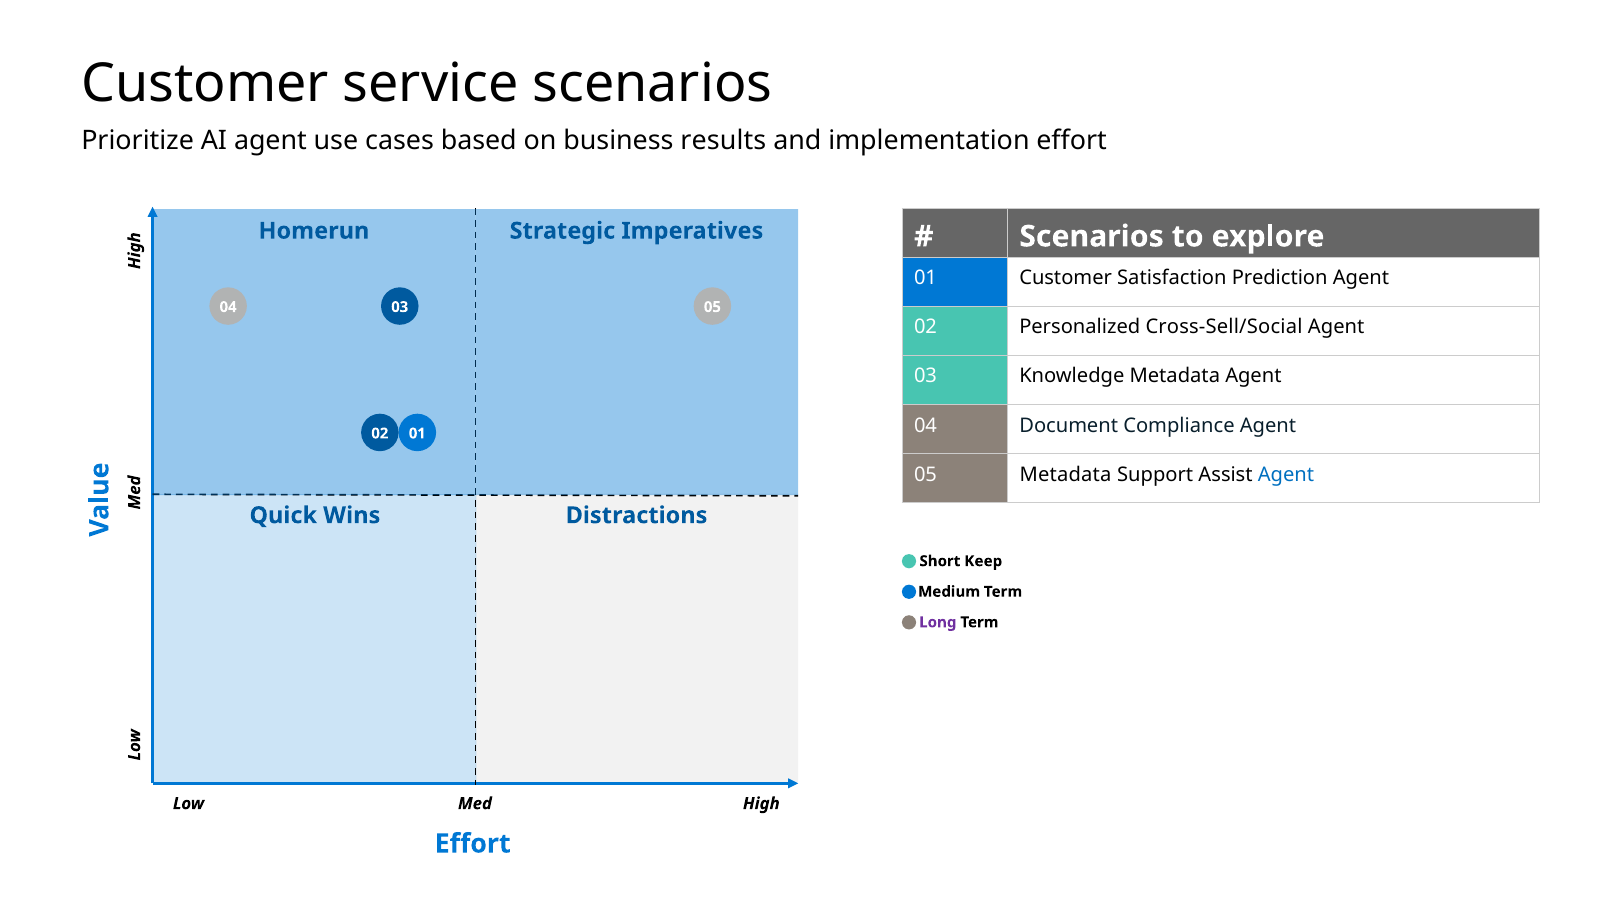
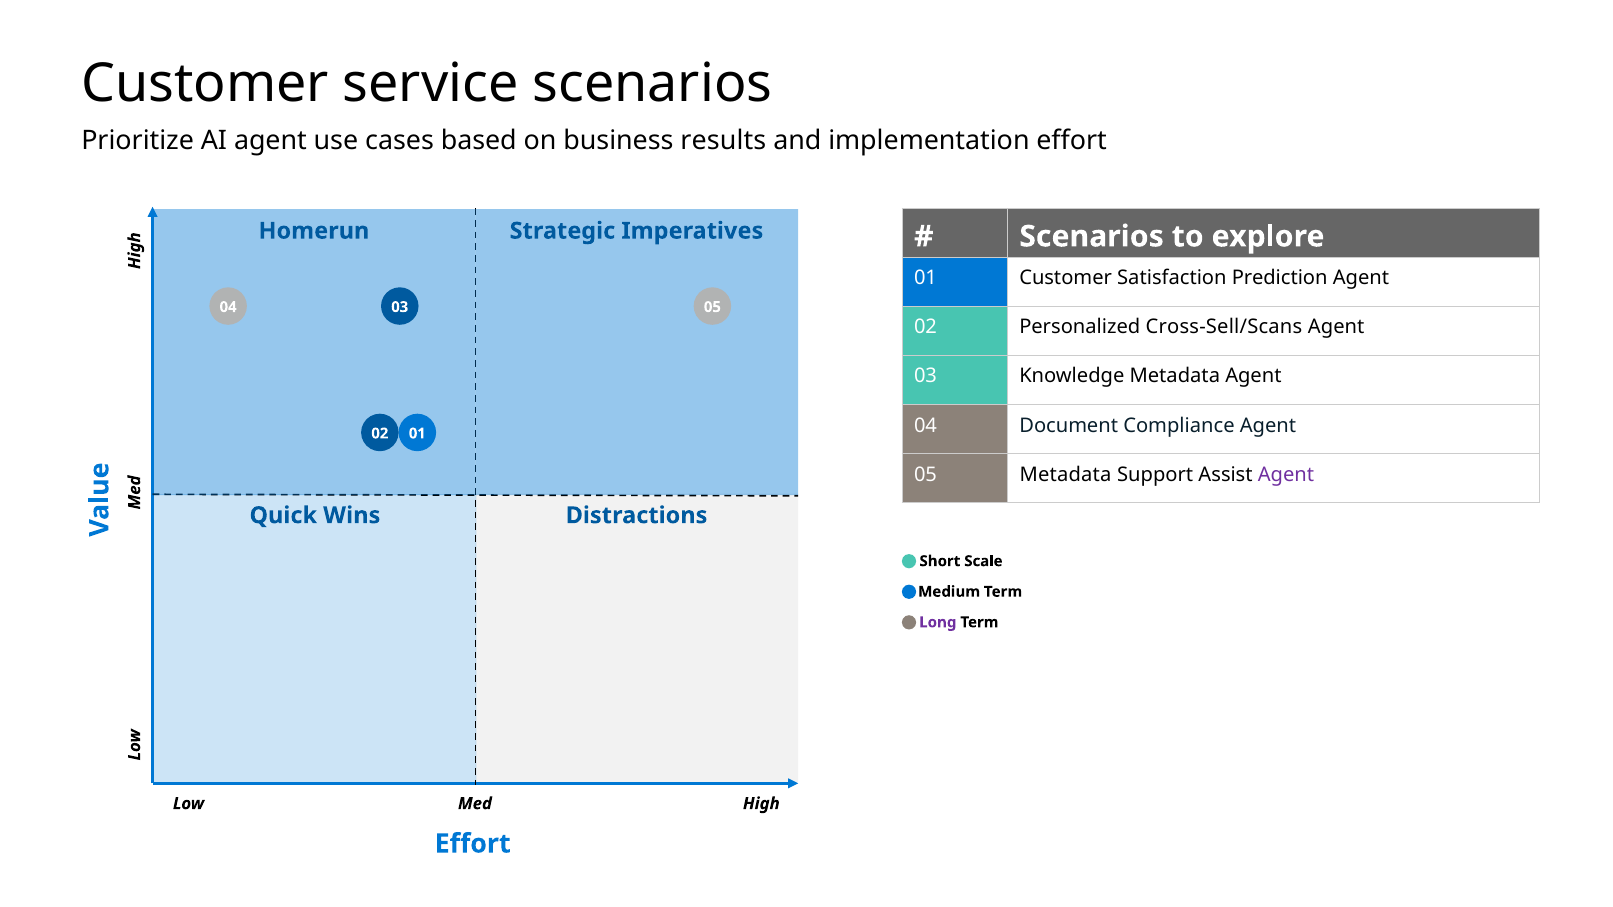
Cross-Sell/Social: Cross-Sell/Social -> Cross-Sell/Scans (1224, 327)
Agent colour: blue -> purple (1286, 475)
Keep: Keep -> Scale (983, 561)
